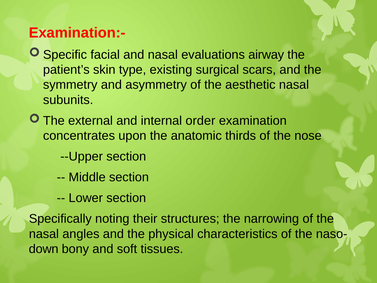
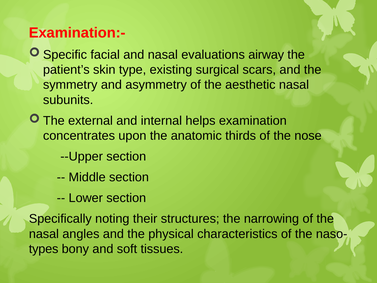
order: order -> helps (200, 121)
down: down -> types (44, 249)
